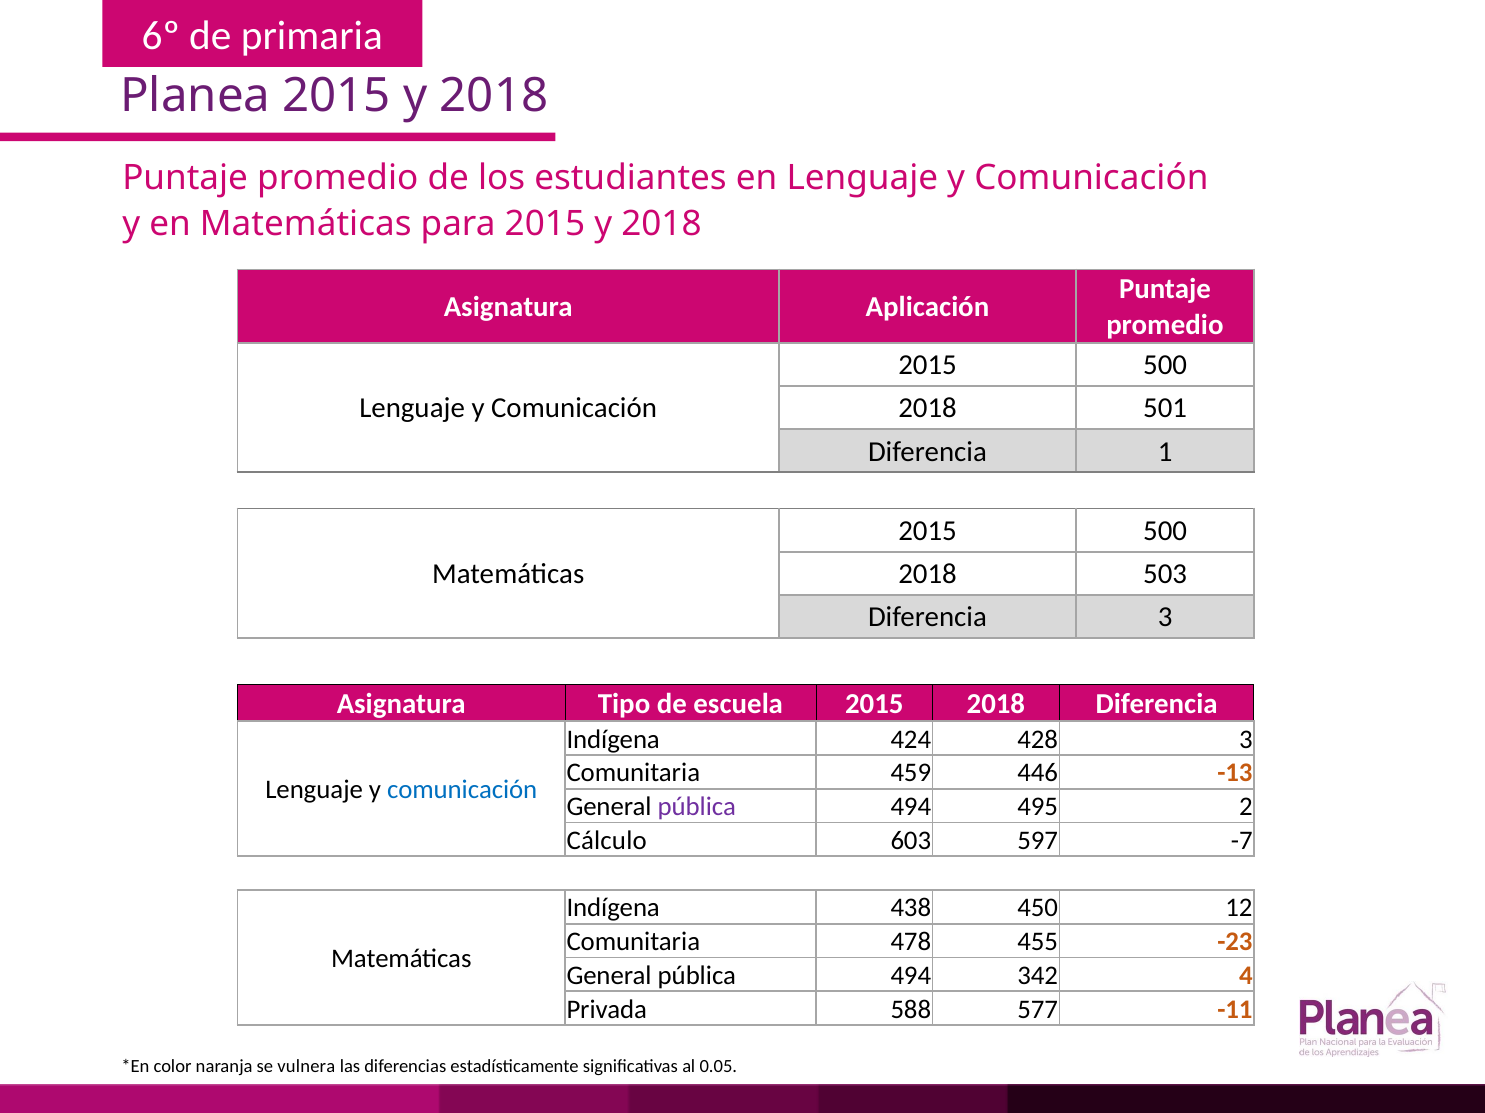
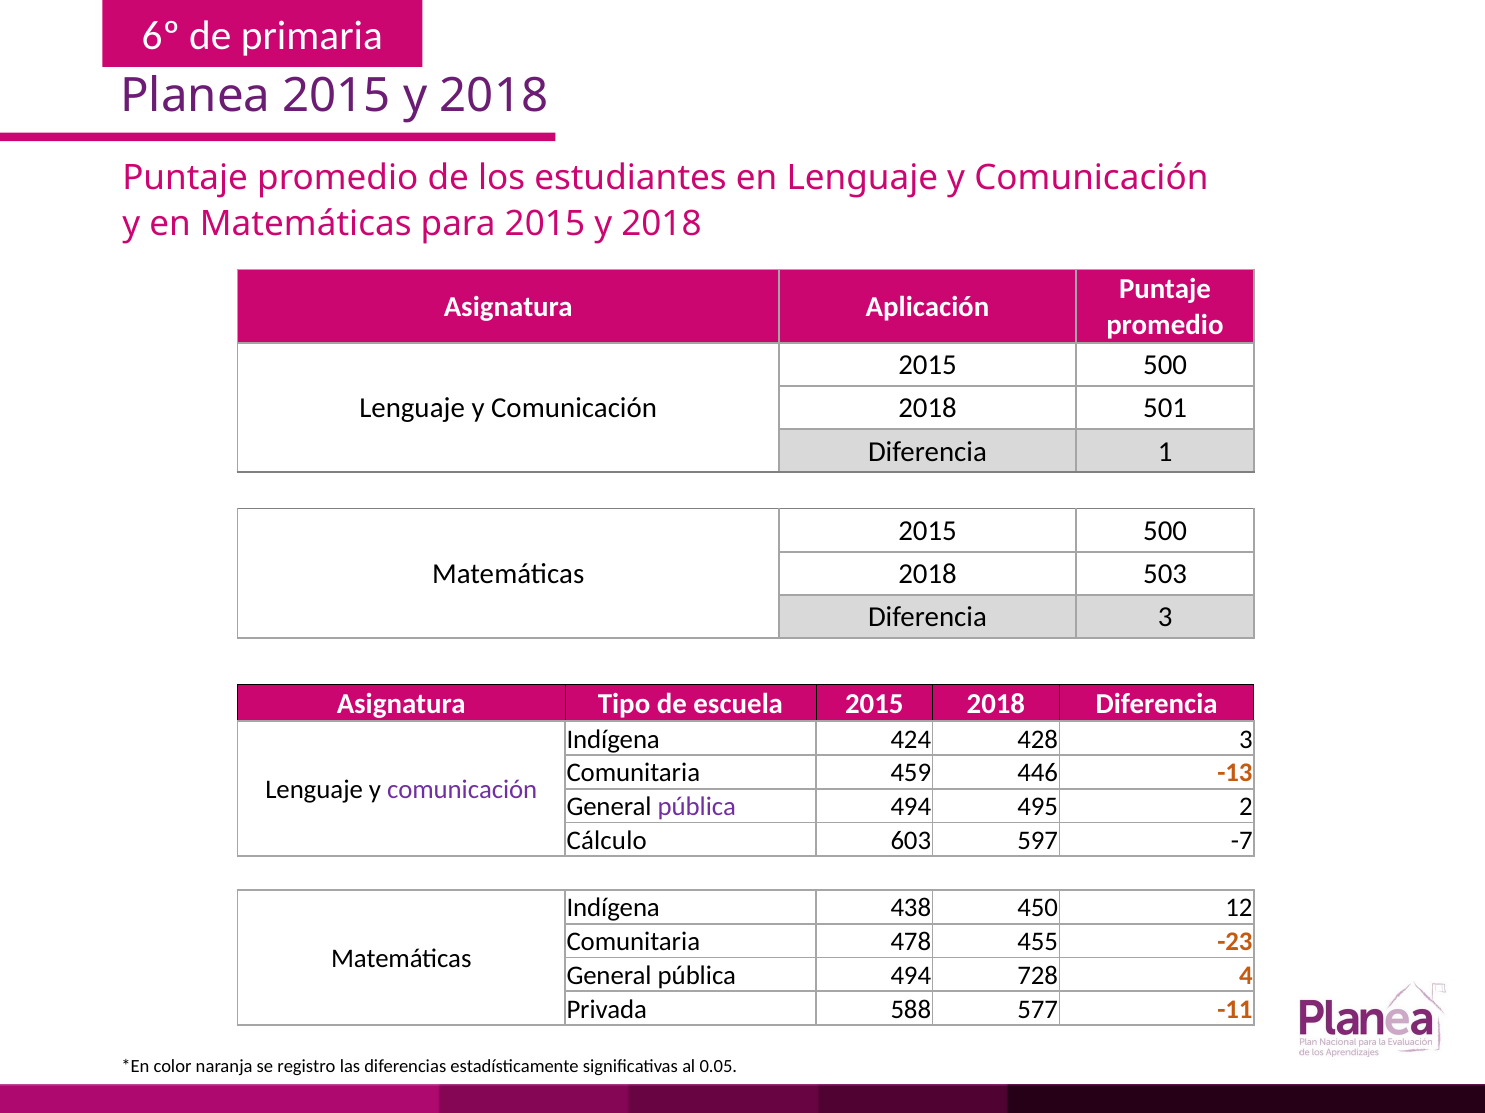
comunicación colour: blue -> purple (462, 790)
342: 342 -> 728 (1038, 976)
vulnera: vulnera -> registro (306, 1067)
